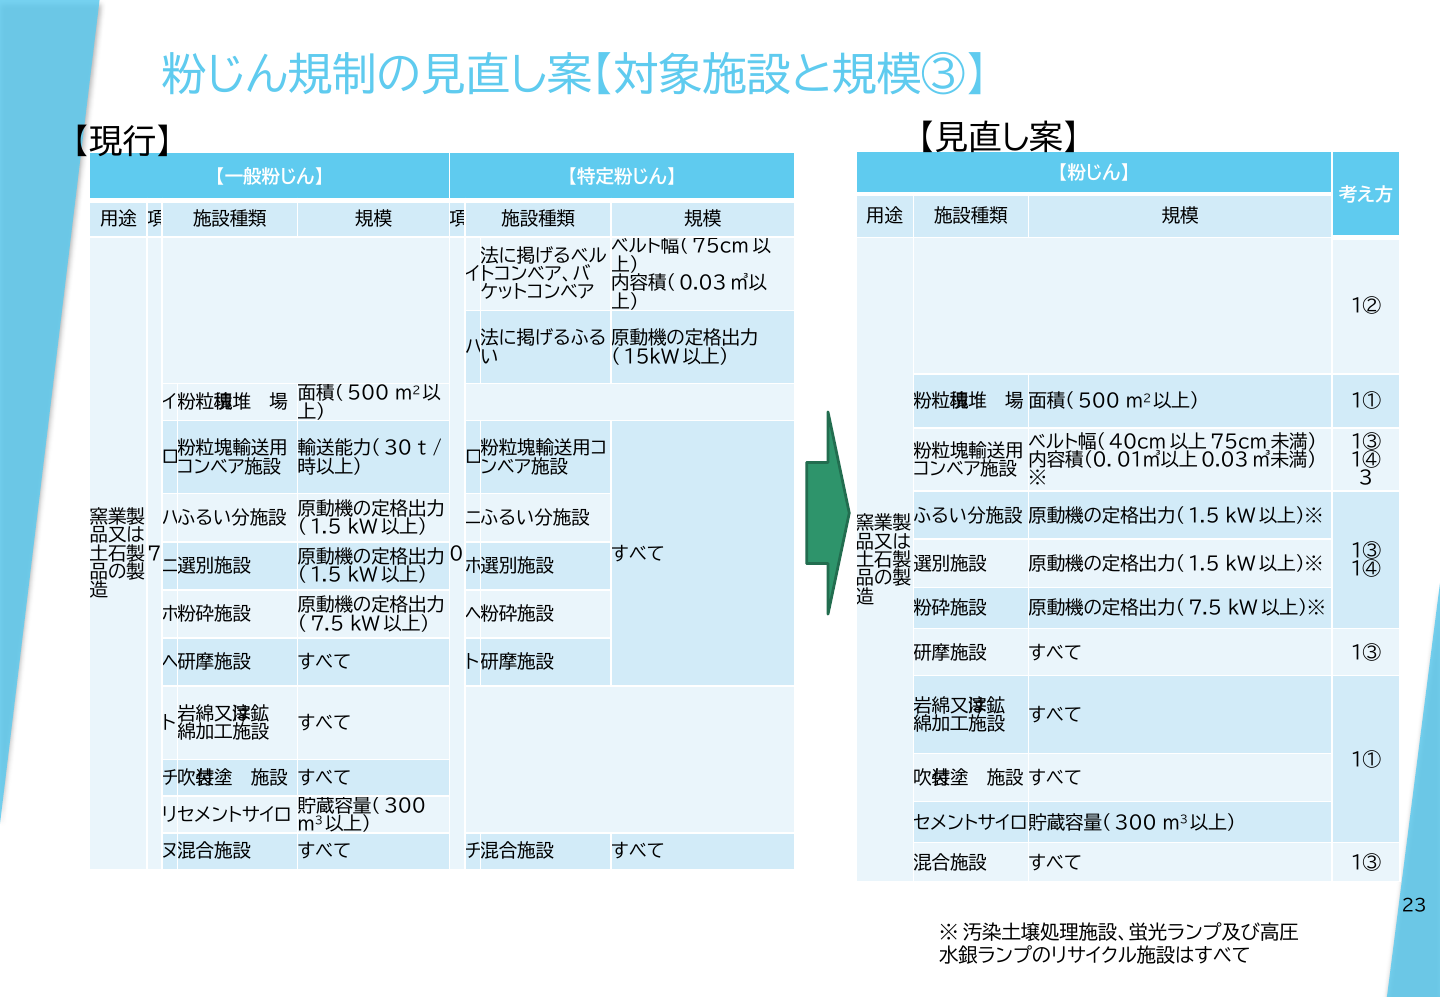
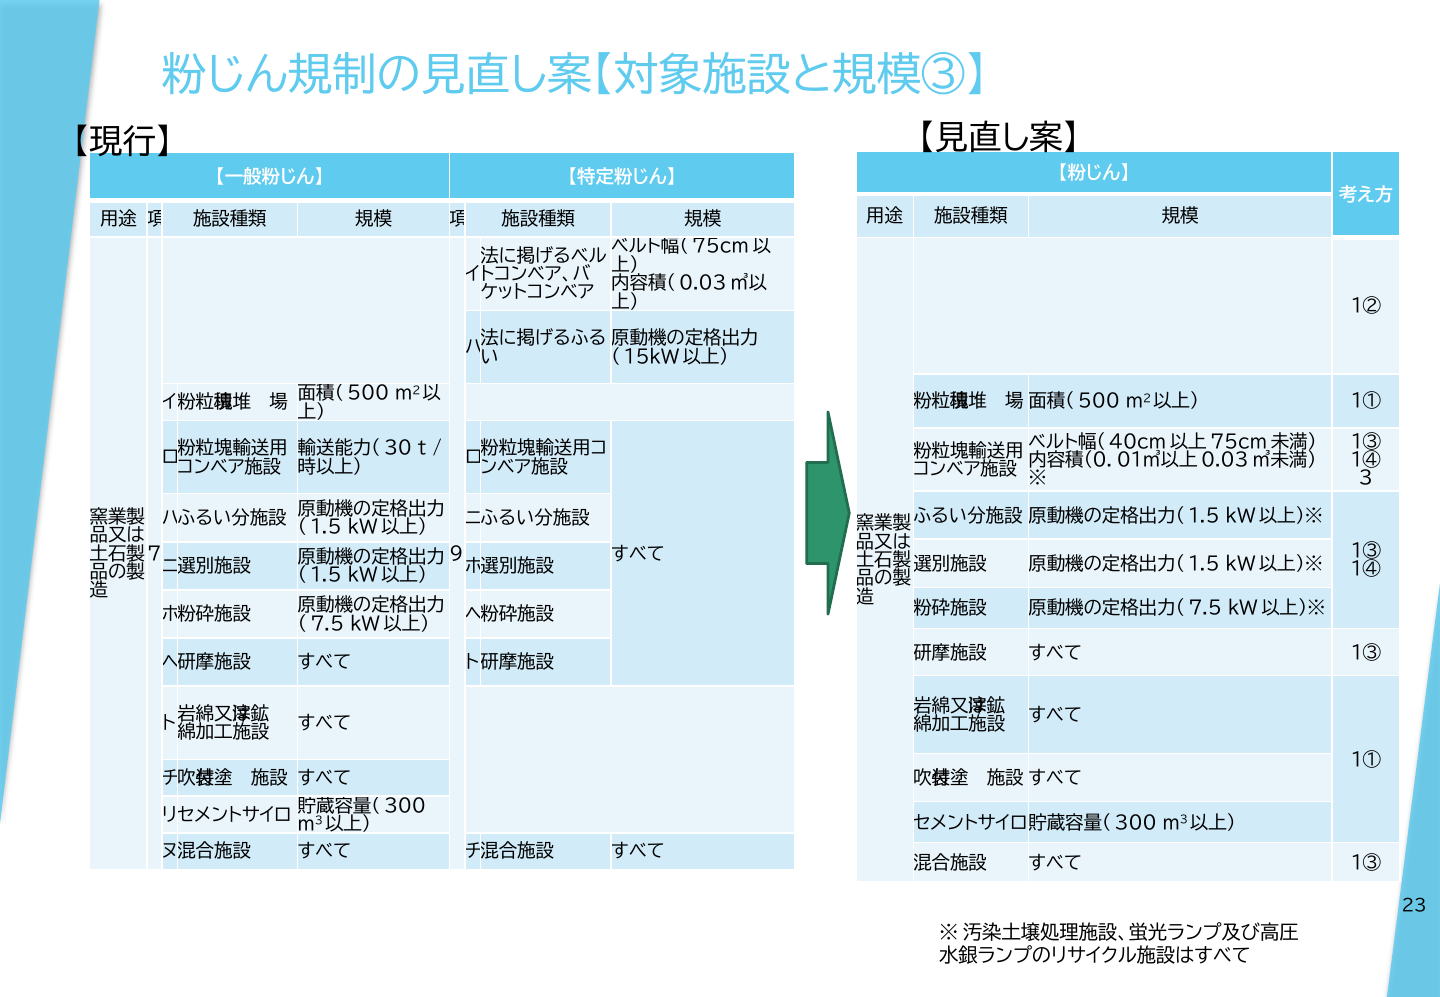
0: 0 -> 9 (456, 554)
